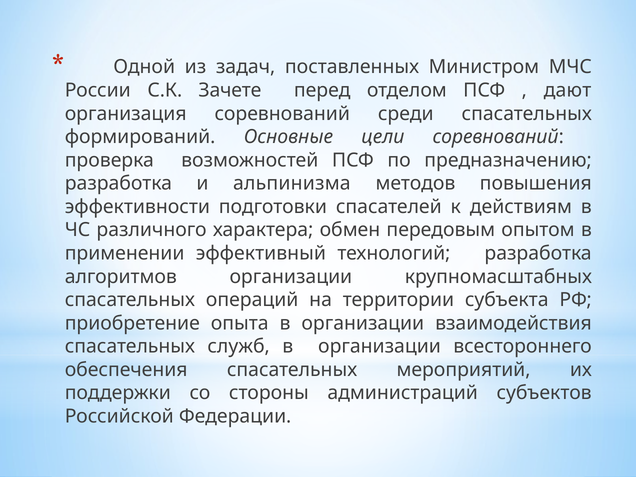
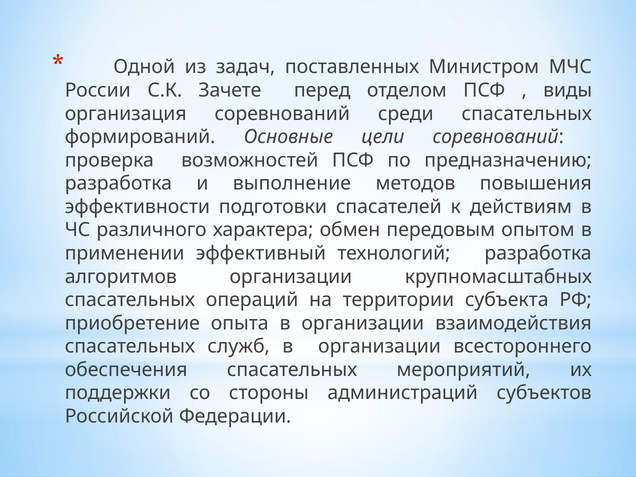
дают: дают -> виды (568, 90)
альпинизма: альпинизма -> выполнение (292, 183)
